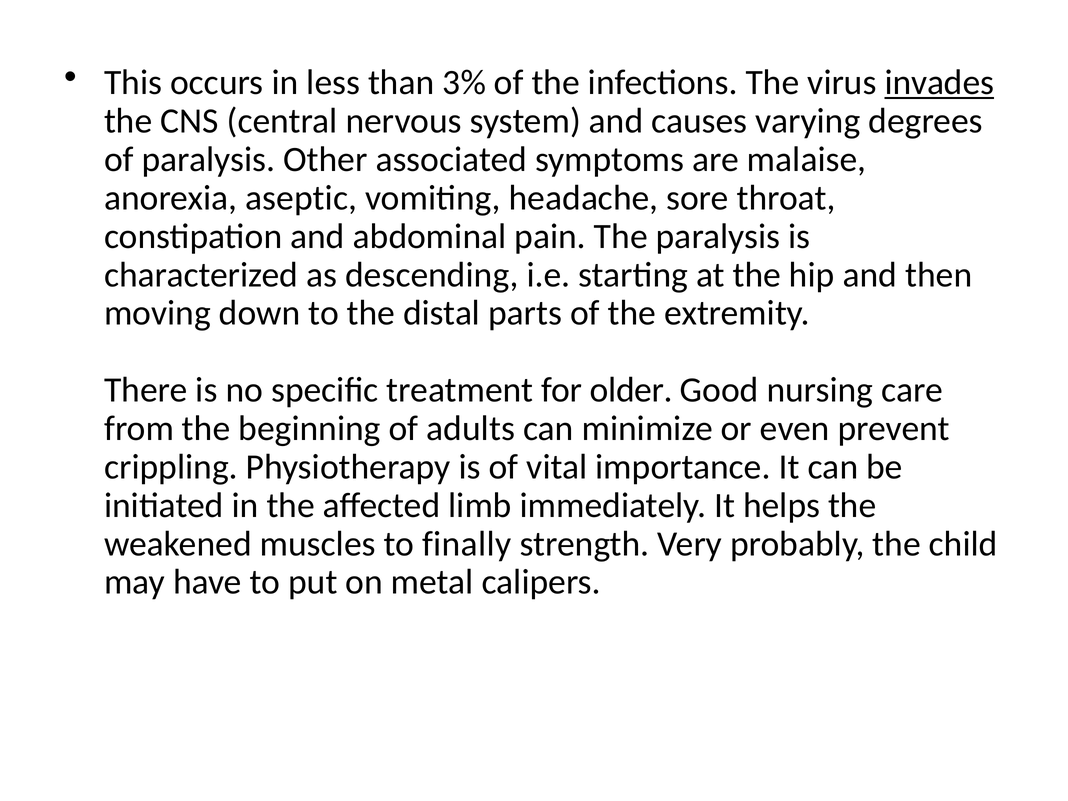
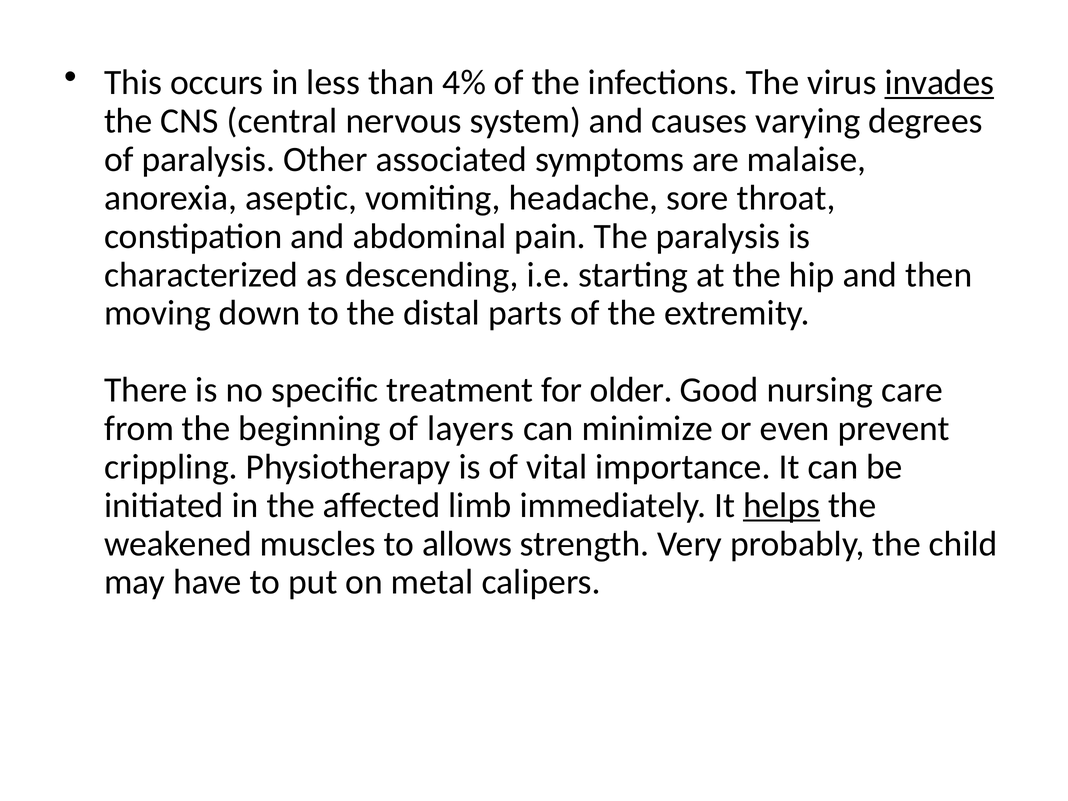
3%: 3% -> 4% (464, 83)
adults: adults -> layers (471, 428)
helps underline: none -> present (782, 505)
finally: finally -> allows (467, 544)
